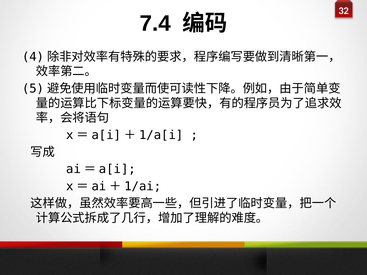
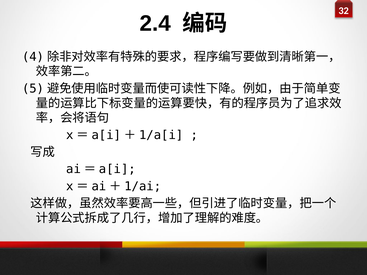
7.4: 7.4 -> 2.4 (155, 23)
